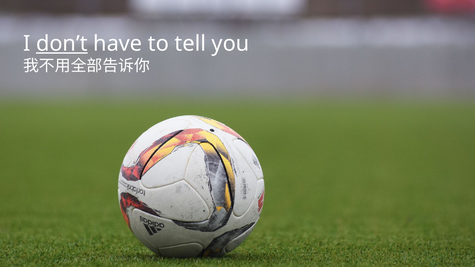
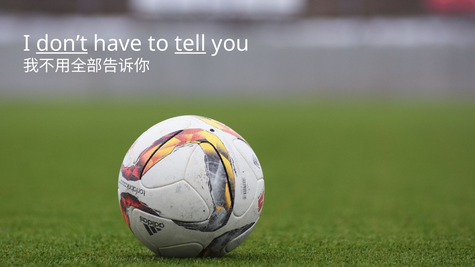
tell underline: none -> present (190, 44)
